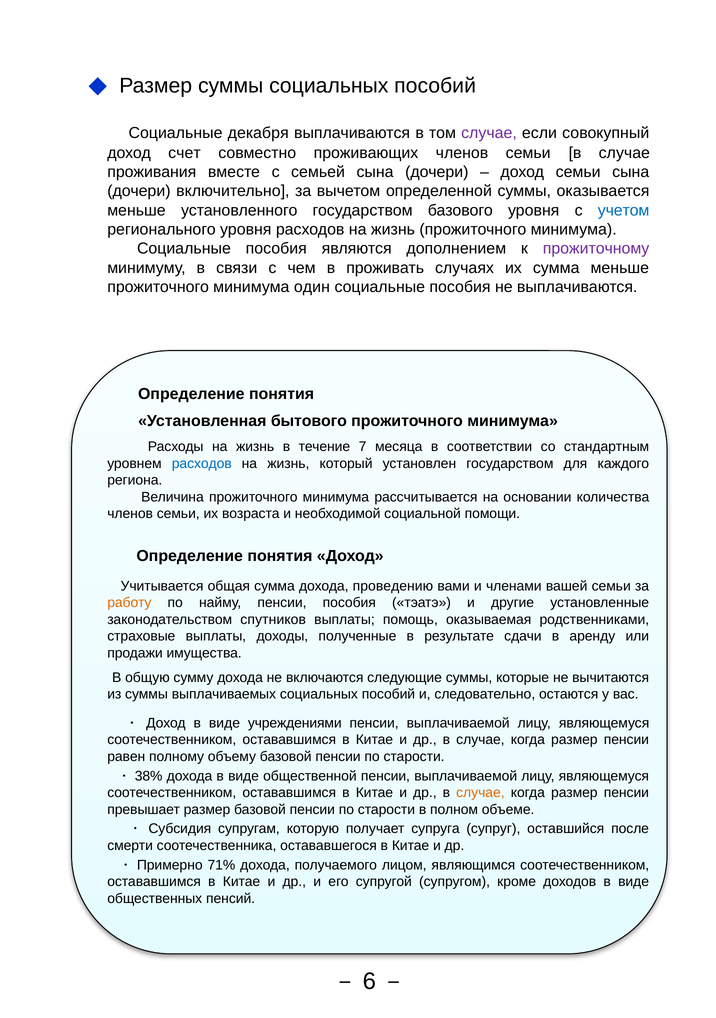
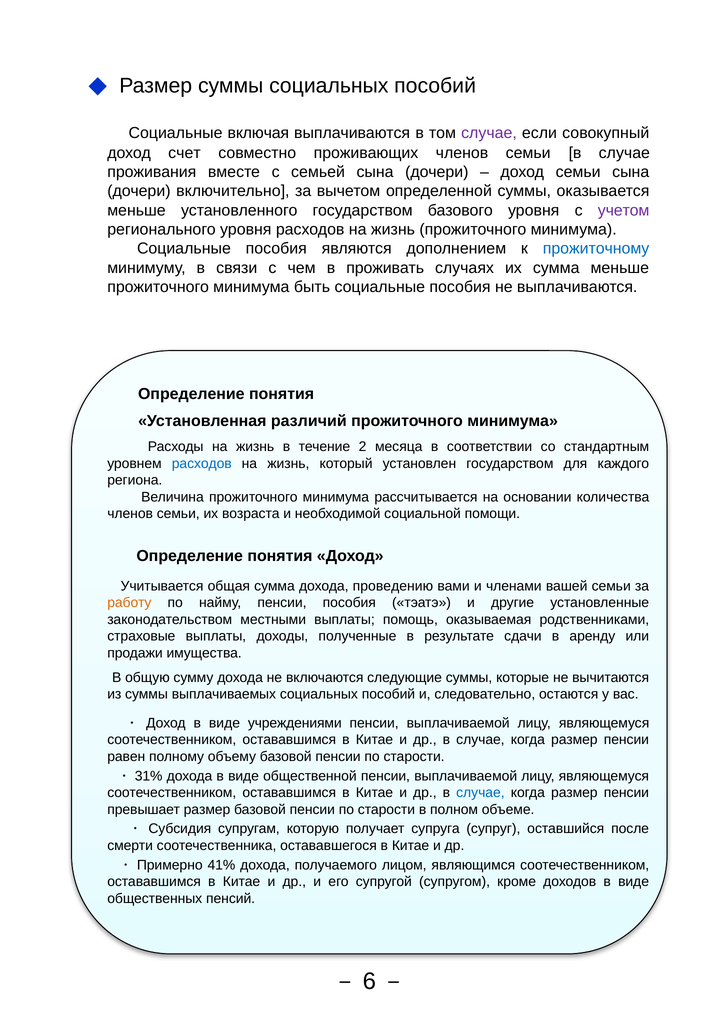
декабря: декабря -> включая (258, 133)
учетом colour: blue -> purple (624, 210)
прожиточному colour: purple -> blue (596, 249)
один: один -> быть (312, 287)
бытового: бытового -> различий (309, 421)
7: 7 -> 2 (363, 447)
спутников: спутников -> местными (273, 619)
38%: 38% -> 31% (149, 776)
случае colour: orange -> blue (480, 792)
71%: 71% -> 41% (221, 865)
